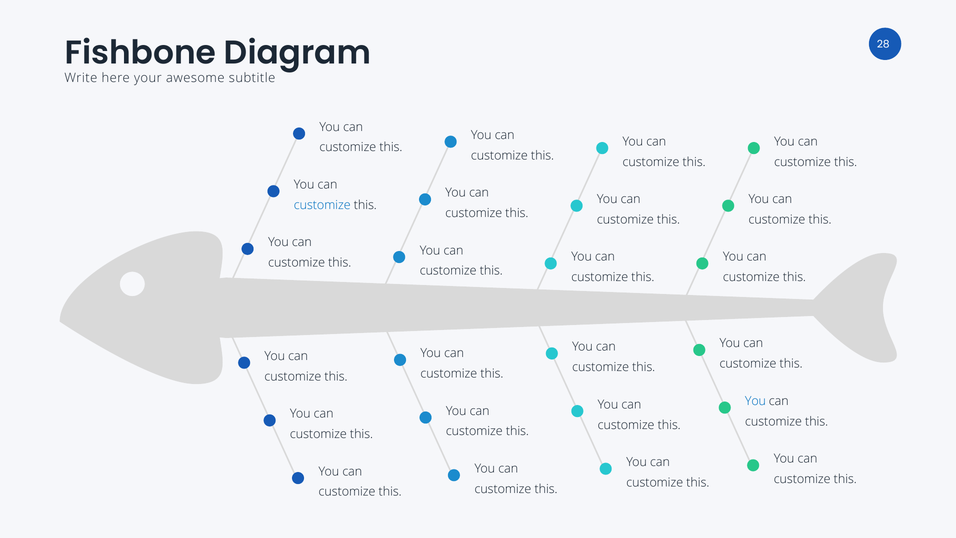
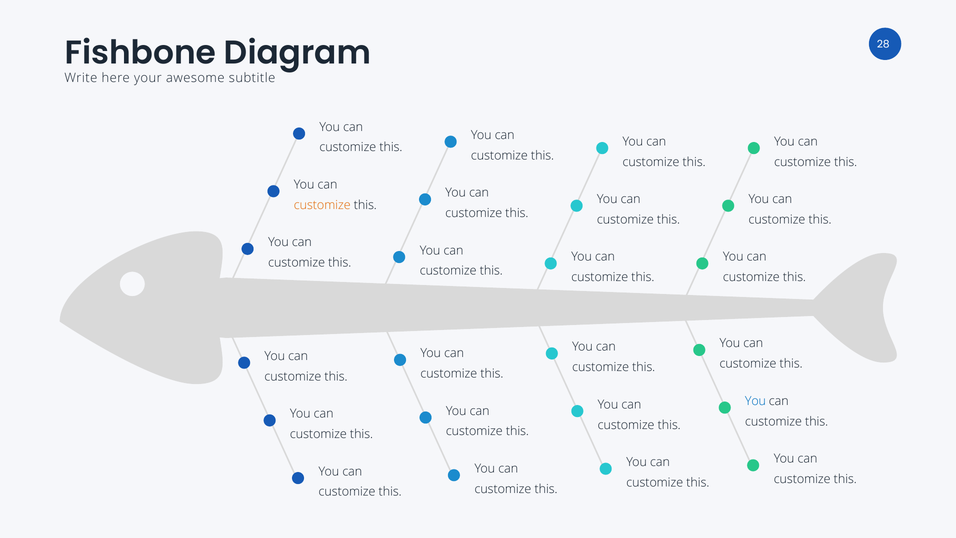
customize colour: blue -> orange (322, 205)
